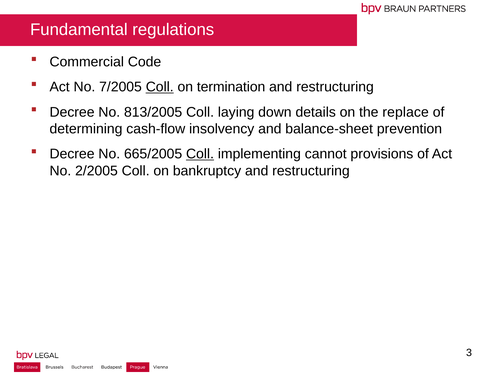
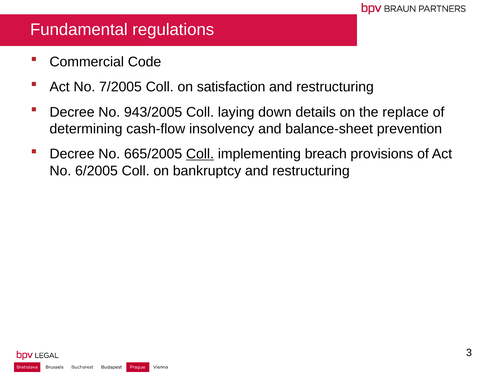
Coll underline: present -> none (160, 87)
termination: termination -> satisfaction (231, 87)
813/2005: 813/2005 -> 943/2005 (153, 112)
cannot: cannot -> breach (326, 154)
2/2005: 2/2005 -> 6/2005 (96, 171)
